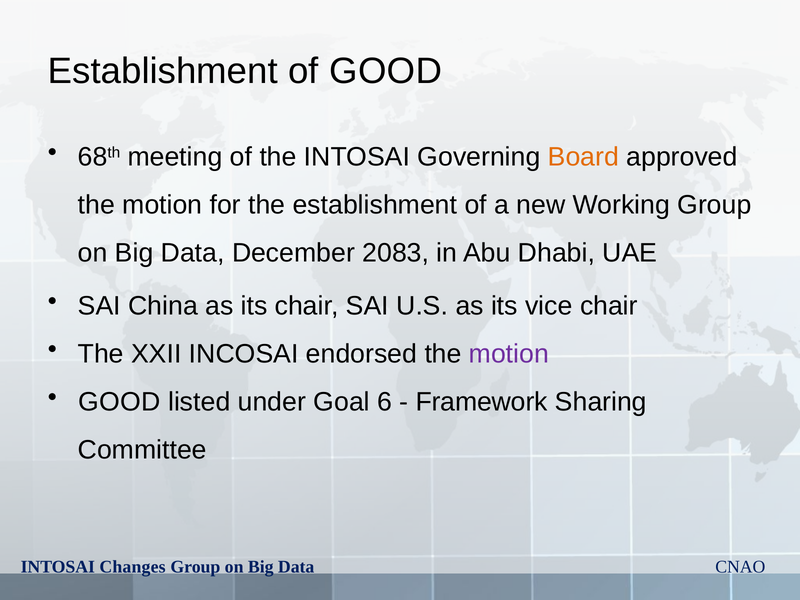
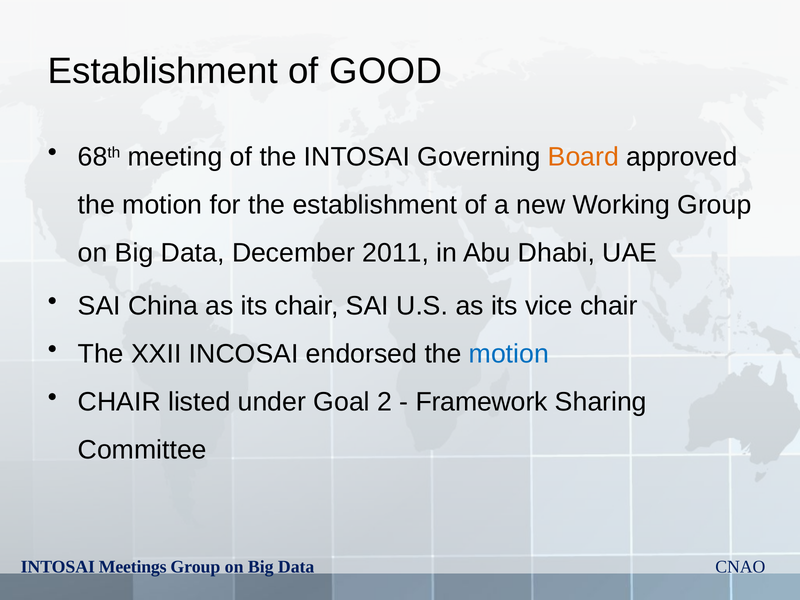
2083: 2083 -> 2011 (396, 253)
motion colour: purple -> blue (509, 354)
GOOD: GOOD -> CHAIR (119, 402)
6: 6 -> 2 (385, 402)
Changes: Changes -> Meetings (133, 567)
